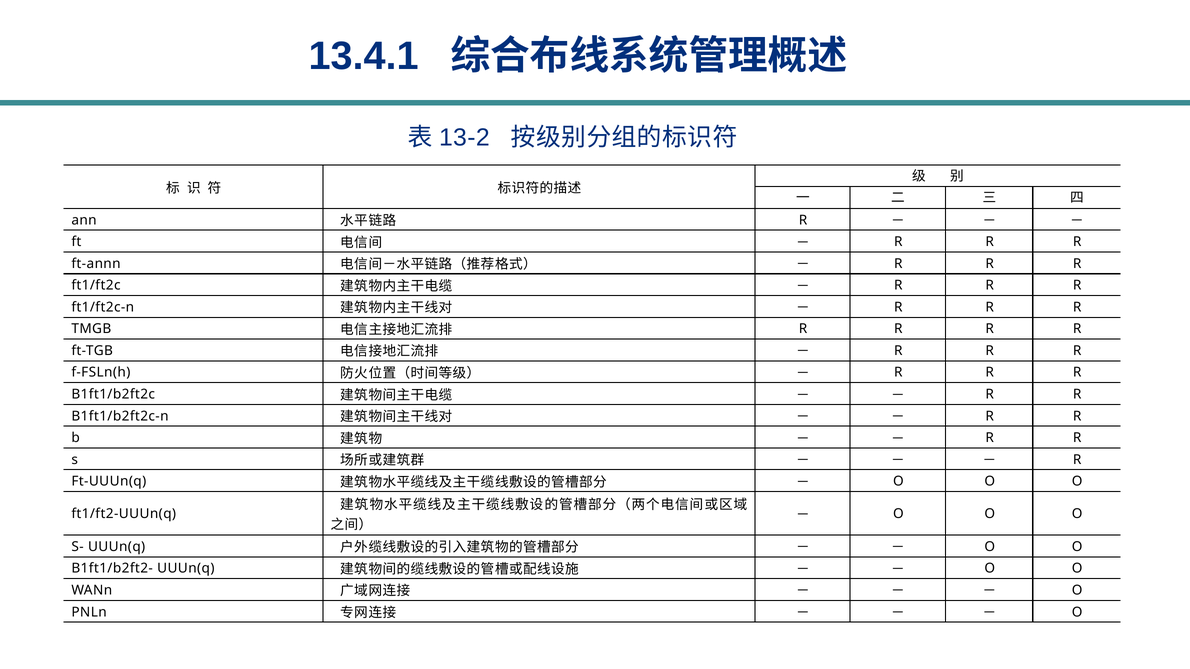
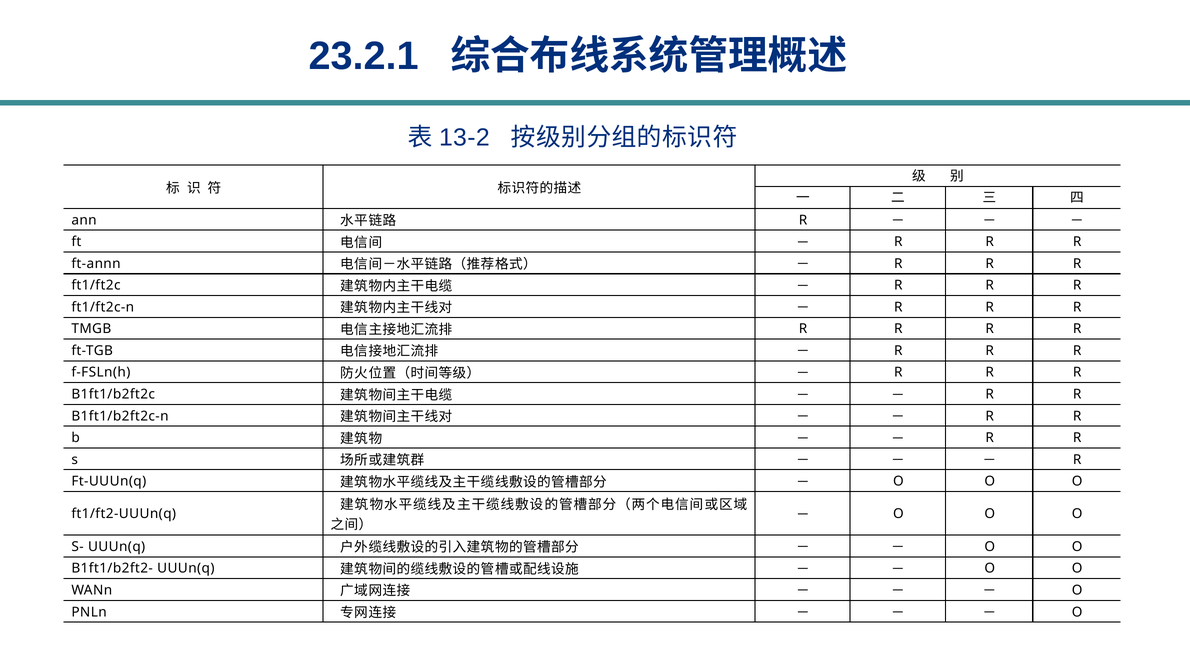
13.4.1: 13.4.1 -> 23.2.1 (364, 56)
